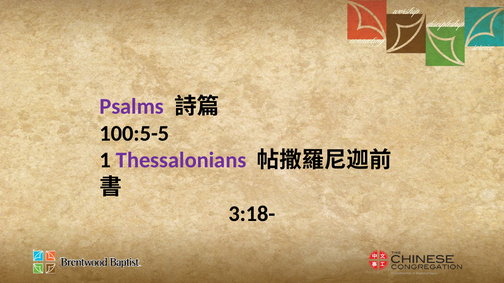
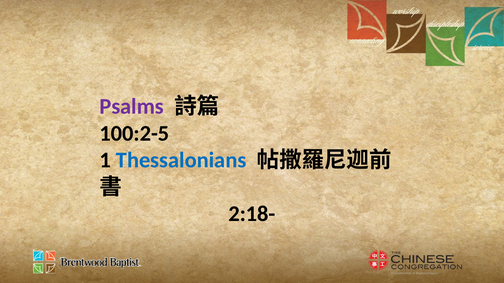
100:5-5: 100:5-5 -> 100:2-5 (134, 134)
Thessalonians colour: purple -> blue (181, 161)
3:18-: 3:18- -> 2:18- (252, 214)
